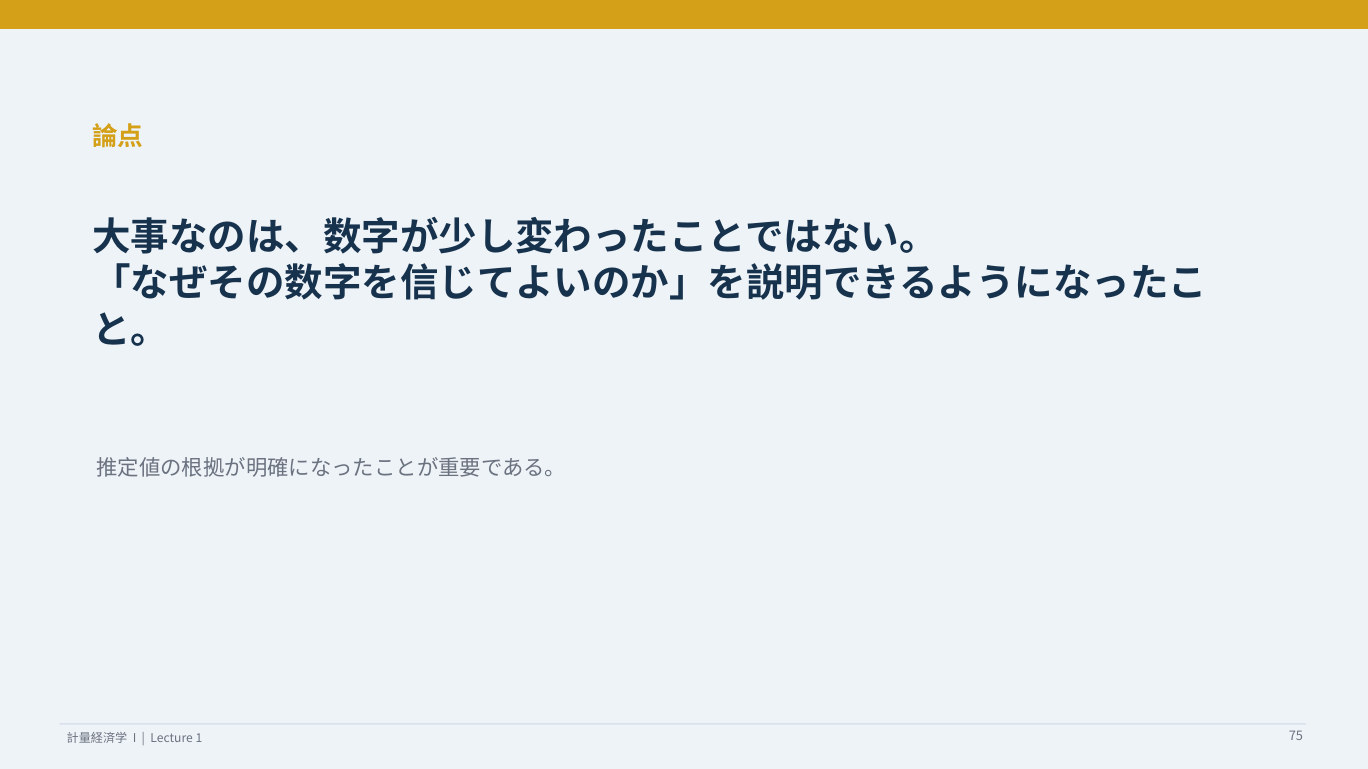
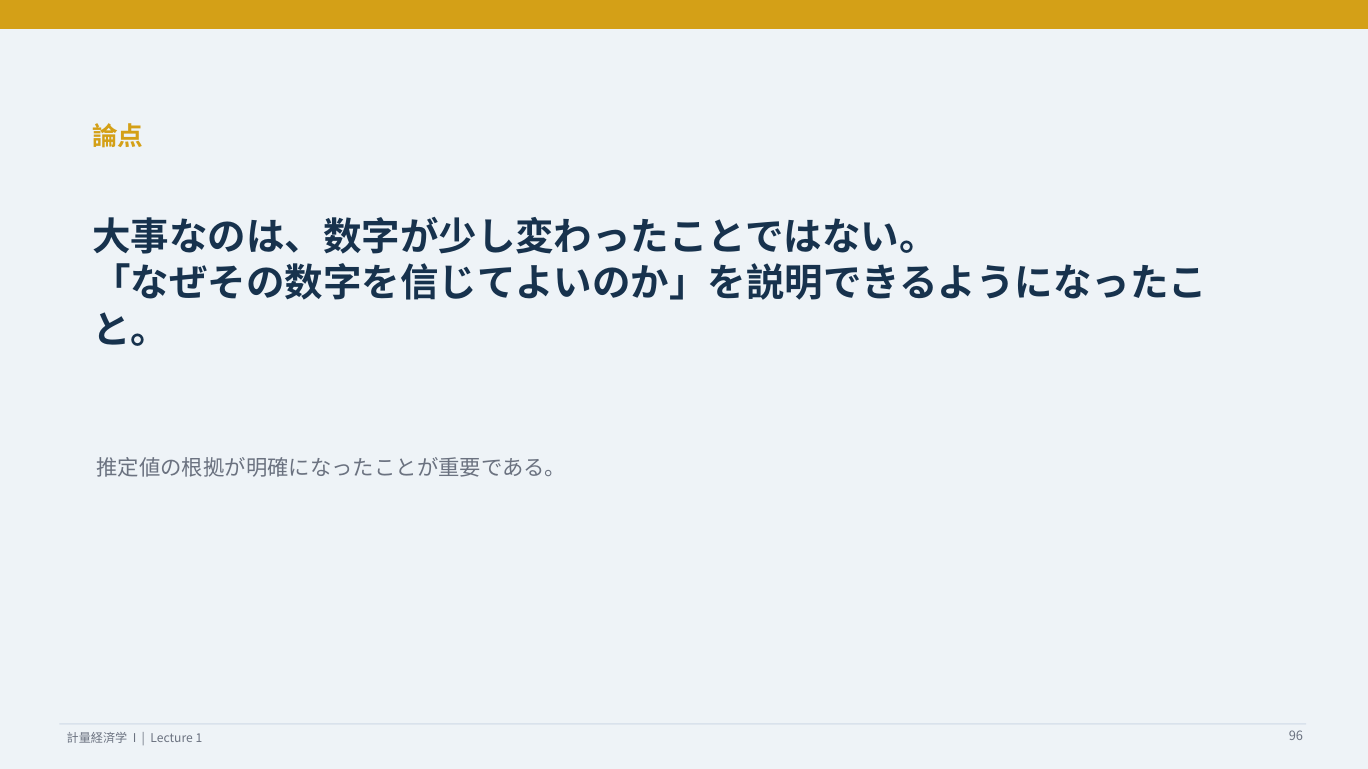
75: 75 -> 96 (1296, 736)
